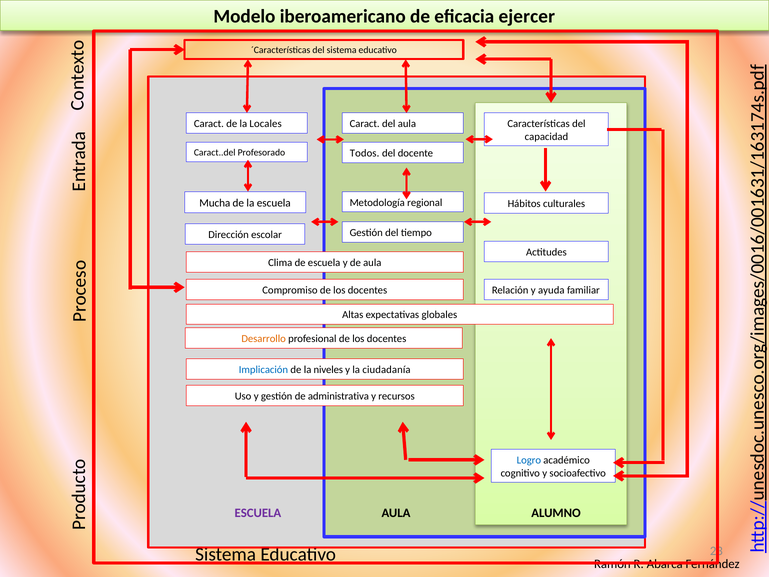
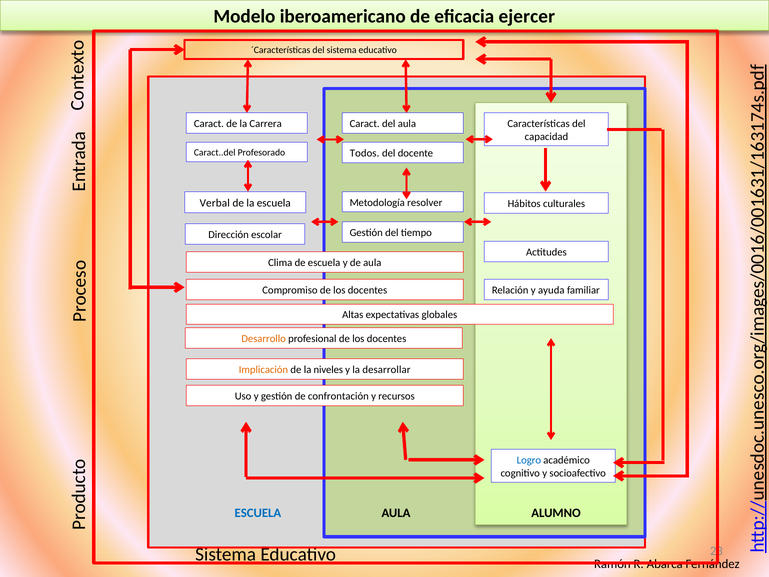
Locales: Locales -> Carrera (266, 124)
regional: regional -> resolver (425, 202)
Mucha: Mucha -> Verbal (215, 203)
Implicación colour: blue -> orange (263, 370)
ciudadanía: ciudadanía -> desarrollar (386, 370)
administrativa: administrativa -> confrontación (338, 396)
ESCUELA colour: purple -> blue (258, 513)
